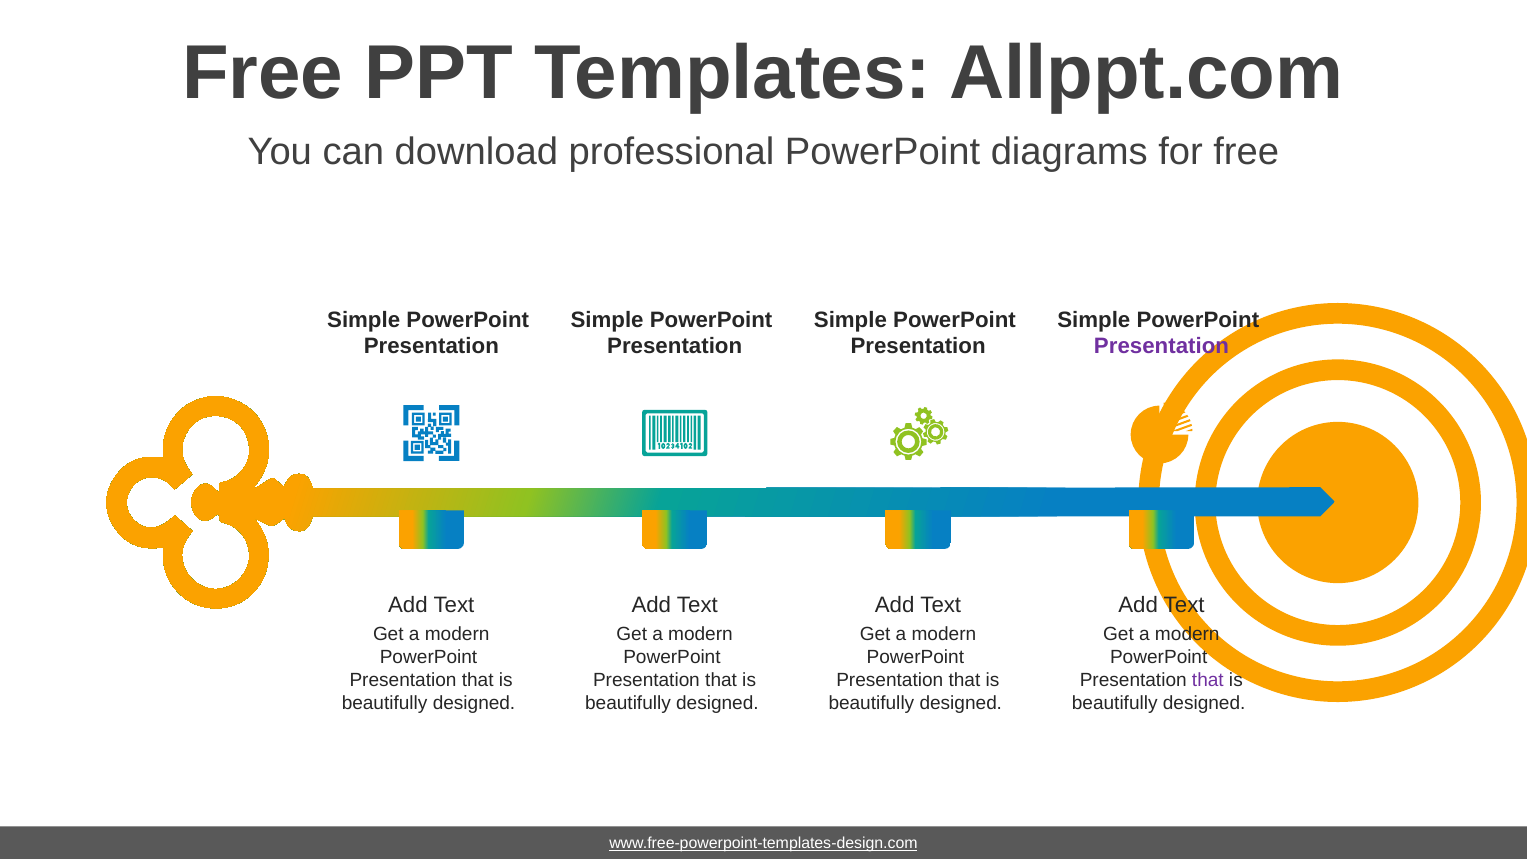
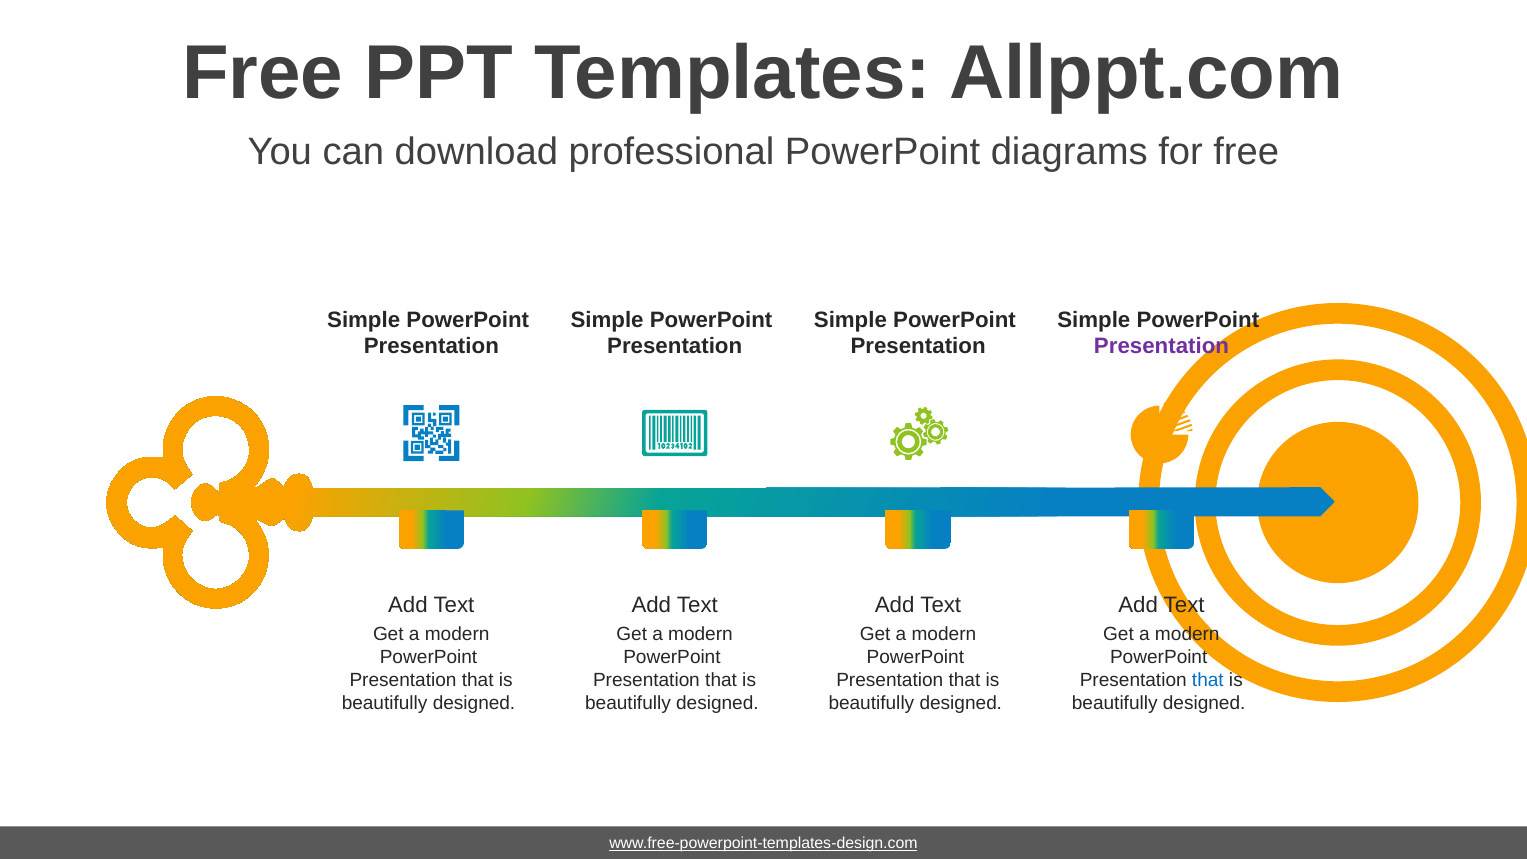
that colour: purple -> blue (1208, 680)
